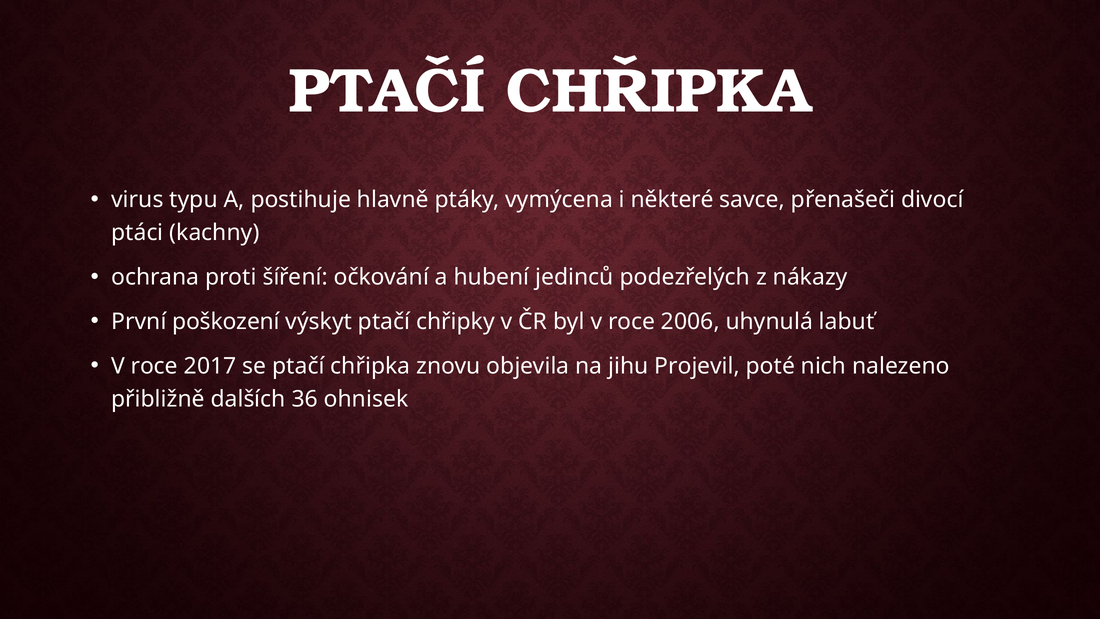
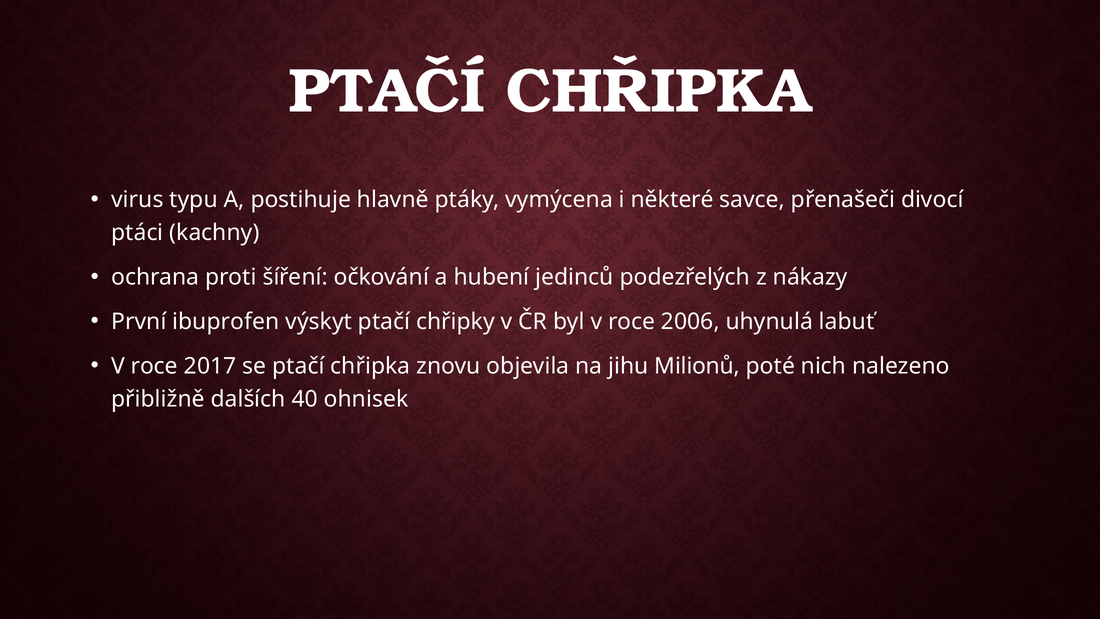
poškození: poškození -> ibuprofen (226, 322)
Projevil: Projevil -> Milionů (697, 366)
36: 36 -> 40 (305, 399)
